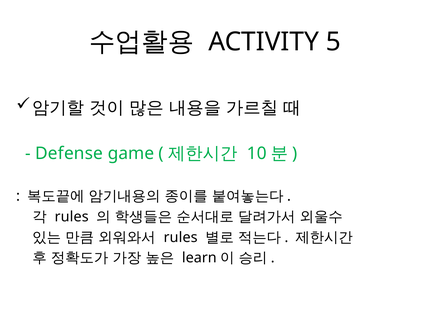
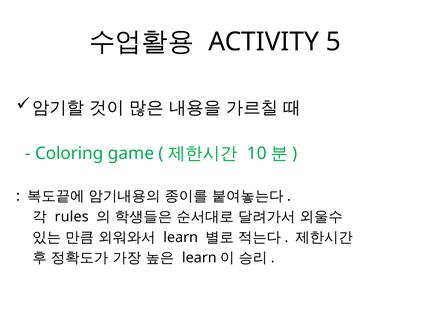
Defense: Defense -> Coloring (69, 153)
rules: rules -> learn (181, 237)
